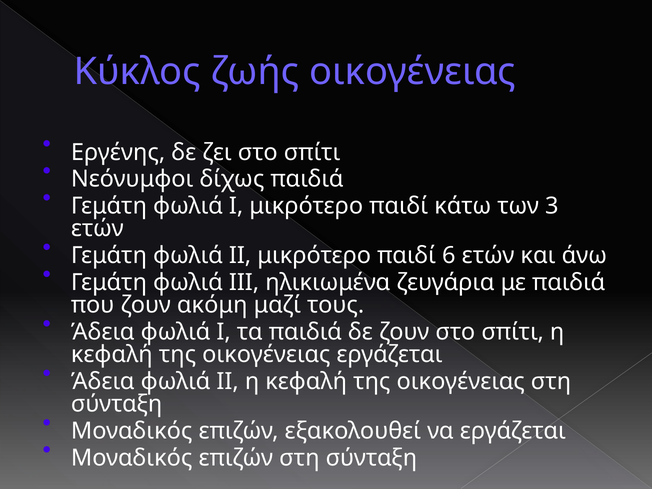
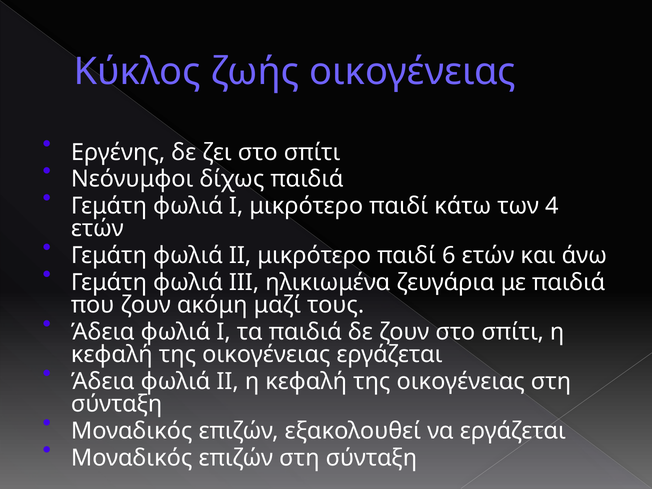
3: 3 -> 4 (552, 206)
